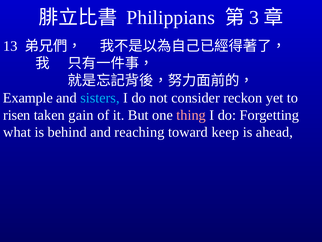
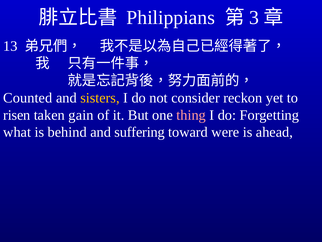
Example: Example -> Counted (28, 98)
sisters colour: light blue -> yellow (100, 98)
reaching: reaching -> suffering (140, 132)
keep: keep -> were (225, 132)
